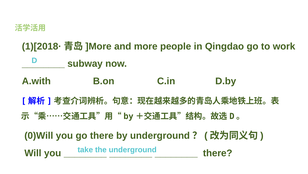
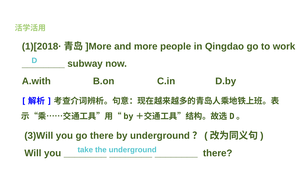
0)Will: 0)Will -> 3)Will (39, 135)
